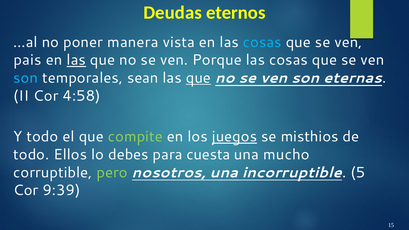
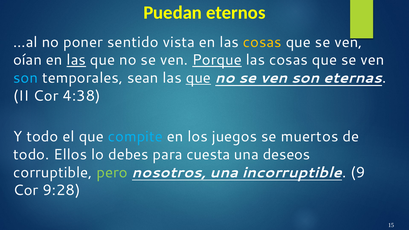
Deudas: Deudas -> Puedan (173, 13)
manera: manera -> sentido (133, 42)
cosas colour: light blue -> yellow (262, 42)
pais: pais -> oían (28, 60)
Porque underline: none -> present (217, 60)
4:58: 4:58 -> 4:38 (82, 96)
compite colour: light green -> light blue (135, 137)
juegos underline: present -> none (234, 137)
misthios: misthios -> muertos (310, 137)
mucho: mucho -> deseos (287, 155)
5: 5 -> 9 (358, 173)
9:39: 9:39 -> 9:28 (61, 190)
